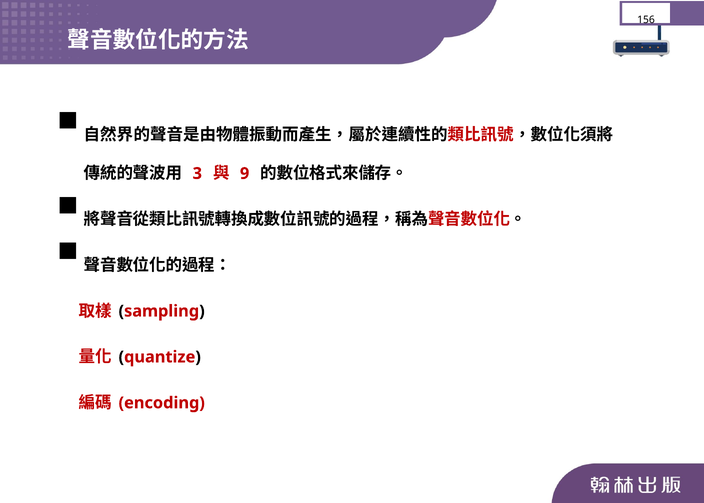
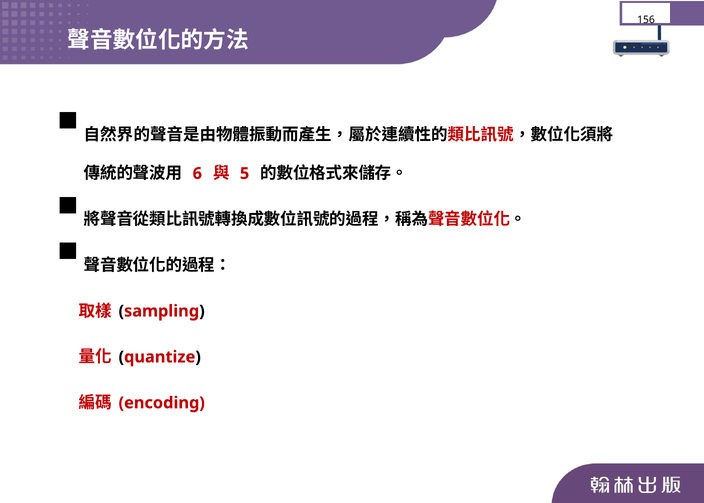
3: 3 -> 6 (197, 173)
9: 9 -> 5 (245, 173)
